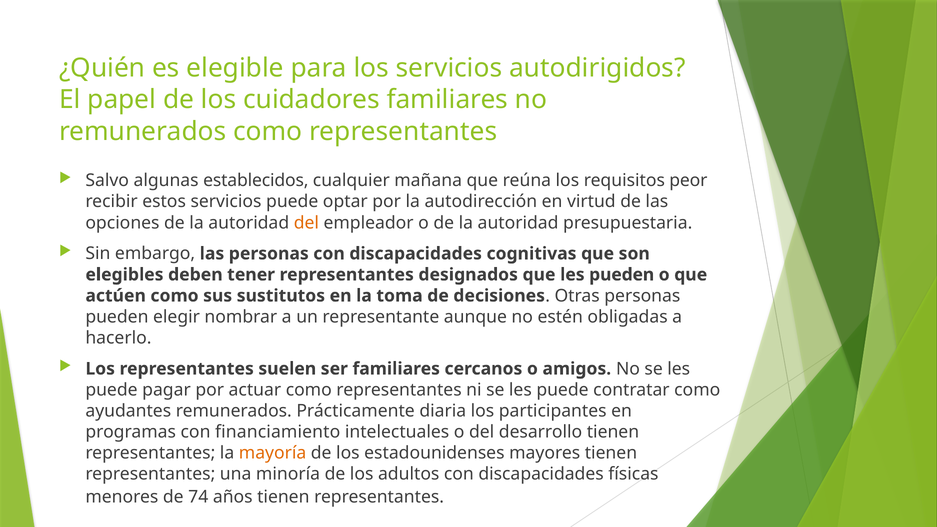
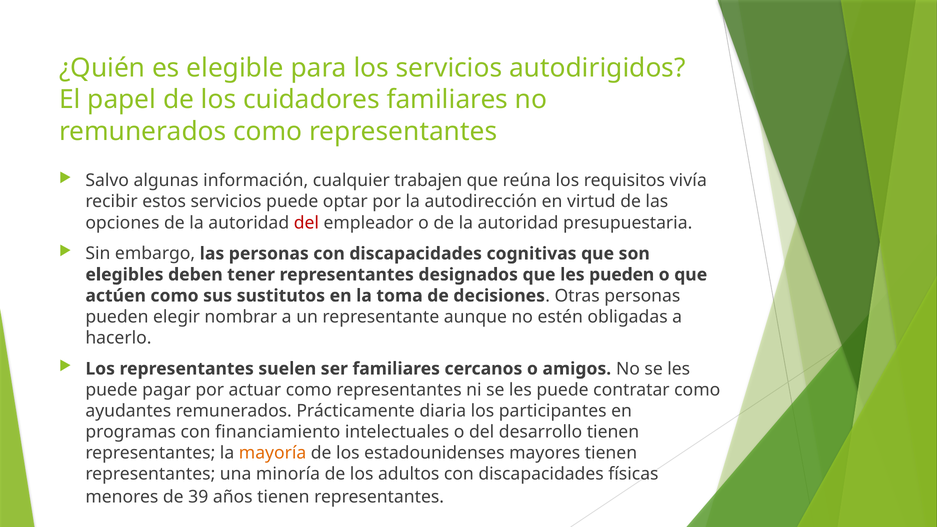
establecidos: establecidos -> información (256, 181)
mañana: mañana -> trabajen (428, 181)
peor: peor -> vivía (688, 181)
del colour: orange -> red (306, 223)
74: 74 -> 39 (198, 497)
